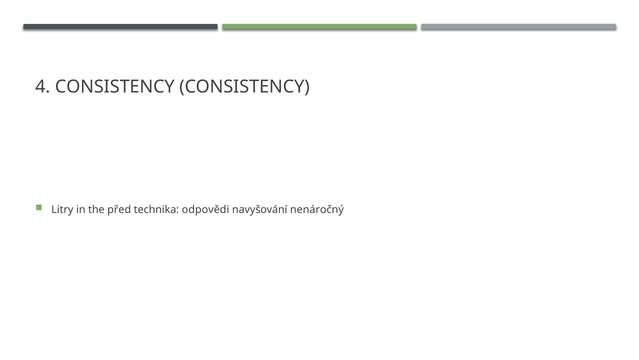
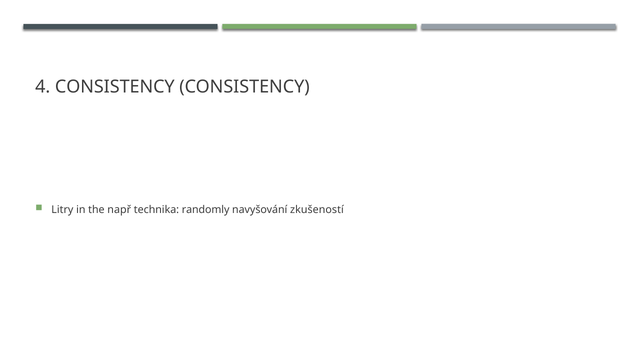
před: před -> např (119, 209)
odpovědi: odpovědi -> randomly (206, 209)
nenáročný: nenáročný -> zkušeností (317, 209)
